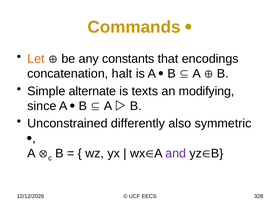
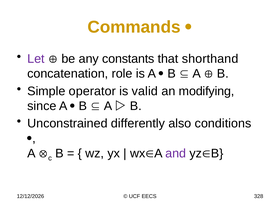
Let colour: orange -> purple (36, 59)
encodings: encodings -> shorthand (210, 59)
halt: halt -> role (122, 74)
alternate: alternate -> operator (92, 91)
texts: texts -> valid (145, 91)
symmetric: symmetric -> conditions (223, 123)
